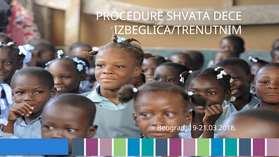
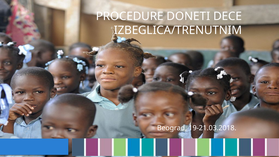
SHVATA: SHVATA -> DONETI (188, 16)
